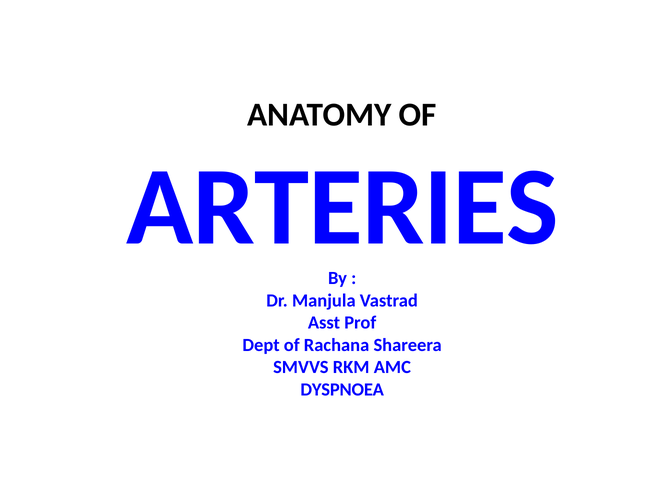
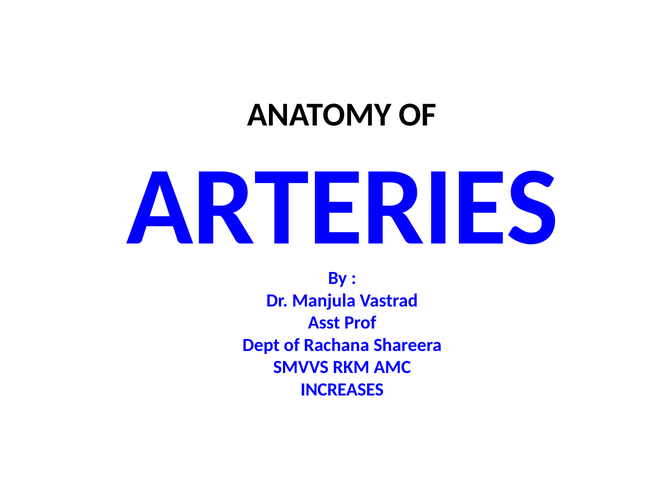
DYSPNOEA: DYSPNOEA -> INCREASES (342, 389)
